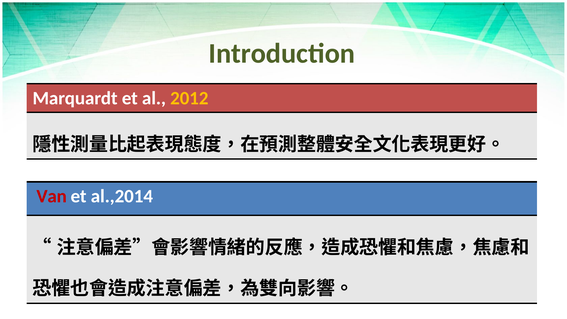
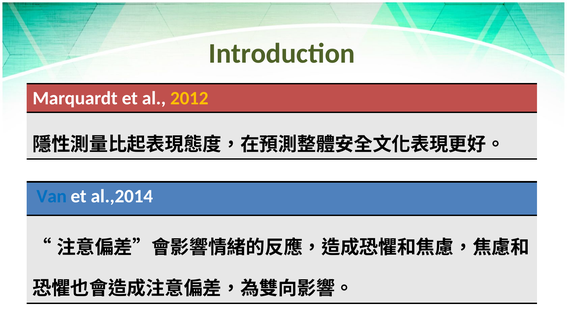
Van colour: red -> blue (52, 196)
